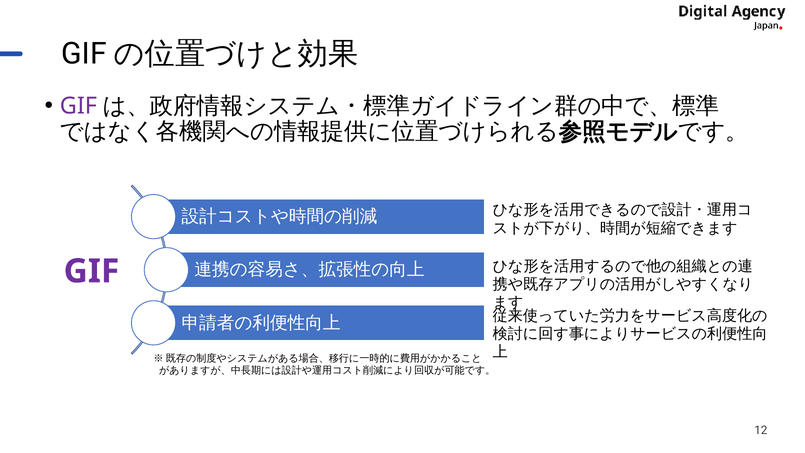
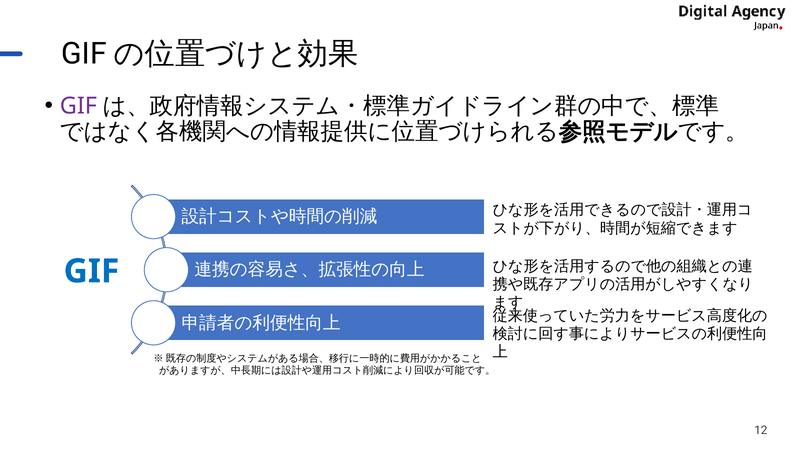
GIF colour: purple -> blue (91, 271)
